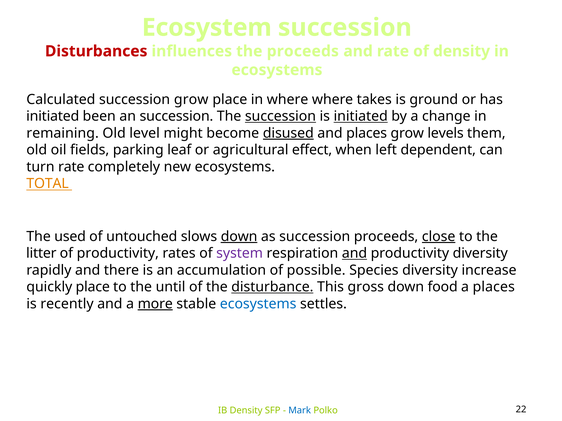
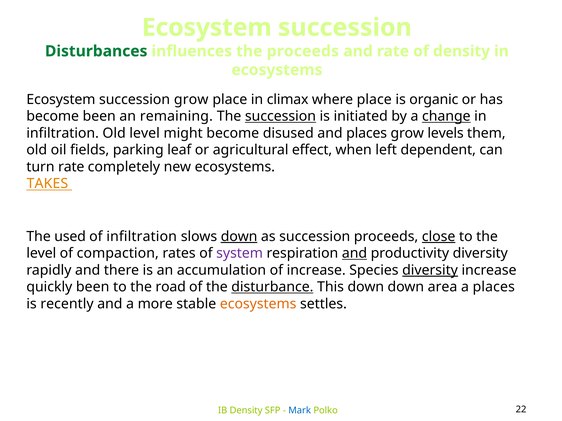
Disturbances colour: red -> green (96, 51)
Calculated: Calculated -> Ecosystem (61, 100)
in where: where -> climax (288, 100)
where takes: takes -> place (374, 100)
ground: ground -> organic (434, 100)
initiated: initiated -> become (53, 116)
an succession: succession -> remaining (176, 116)
initiated underline: present -> none (361, 116)
change underline: none -> present (446, 116)
remaining: remaining -> infiltration (63, 133)
disused underline: present -> none (288, 133)
TOTAL: TOTAL -> TAKES (47, 184)
of untouched: untouched -> infiltration (142, 237)
litter: litter -> level (41, 254)
of productivity: productivity -> compaction (118, 254)
of possible: possible -> increase (316, 270)
diversity underline: none -> present (430, 270)
quickly place: place -> been (93, 287)
until: until -> road (171, 287)
This gross: gross -> down (366, 287)
food: food -> area (443, 287)
more underline: present -> none (155, 304)
ecosystems colour: blue -> orange (258, 304)
